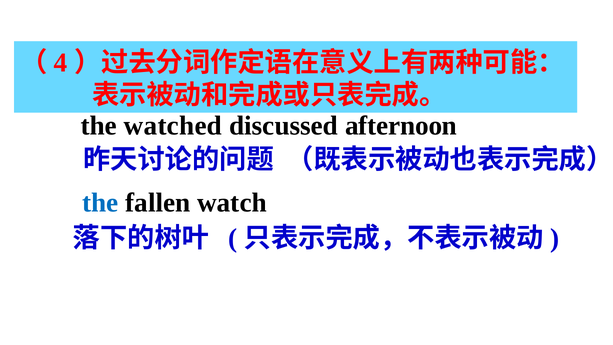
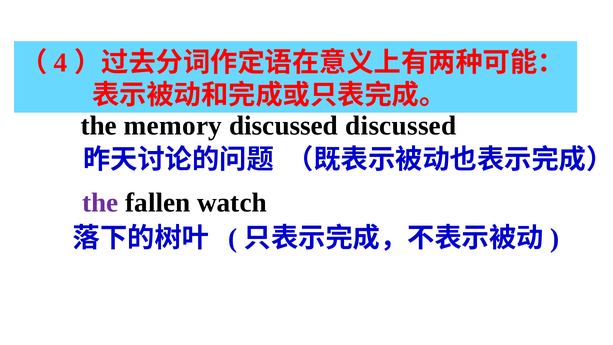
watched: watched -> memory (173, 126)
discussed afternoon: afternoon -> discussed (401, 126)
the colour: blue -> purple (100, 202)
